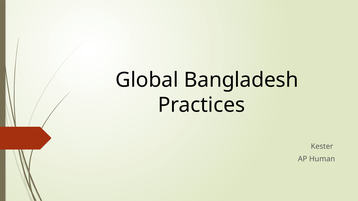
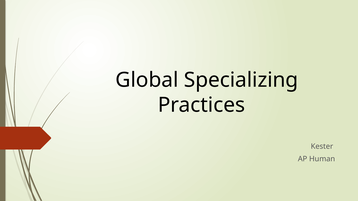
Bangladesh: Bangladesh -> Specializing (241, 80)
